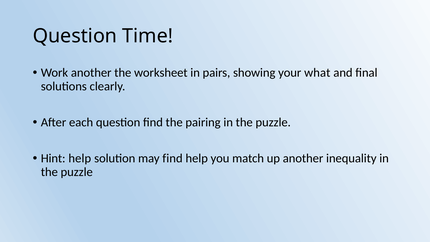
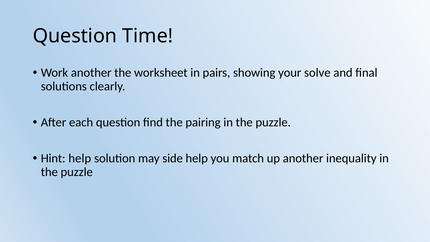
what: what -> solve (317, 73)
may find: find -> side (173, 158)
